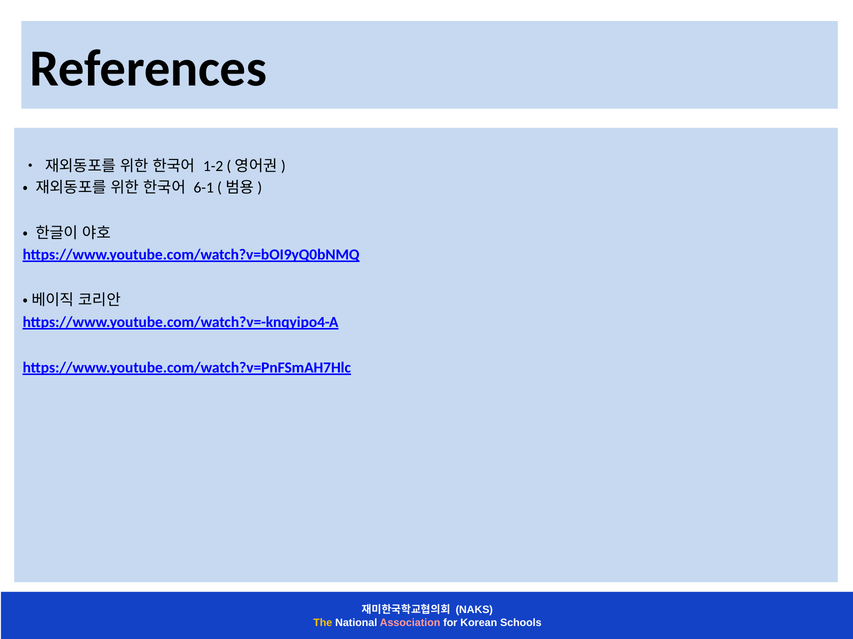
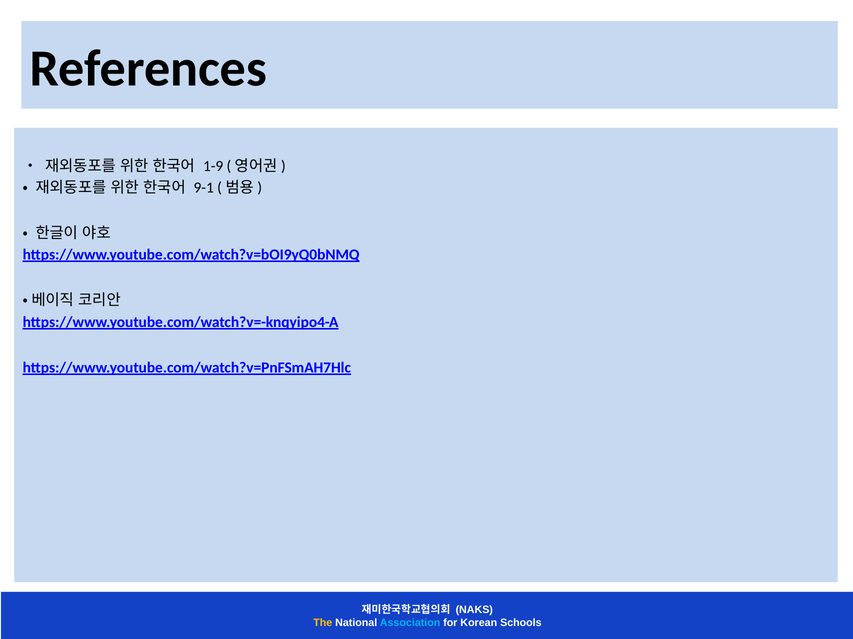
1-2: 1-2 -> 1-9 (213, 166)
6-1: 6-1 -> 9-1 (204, 188)
Association colour: pink -> light blue (410, 623)
